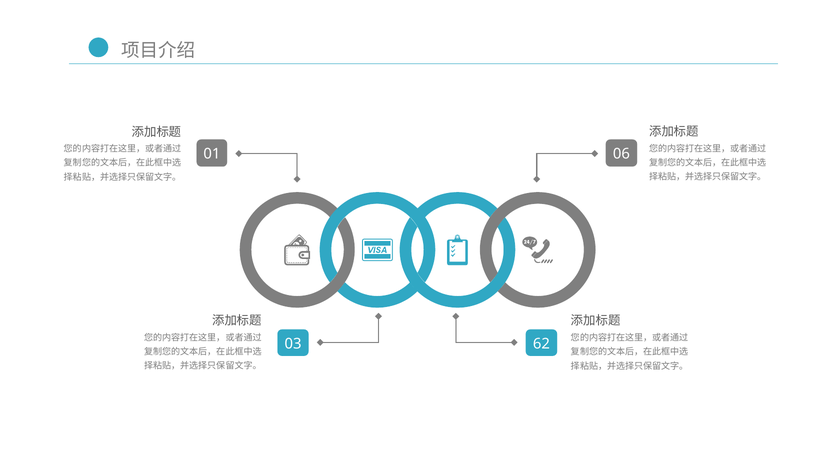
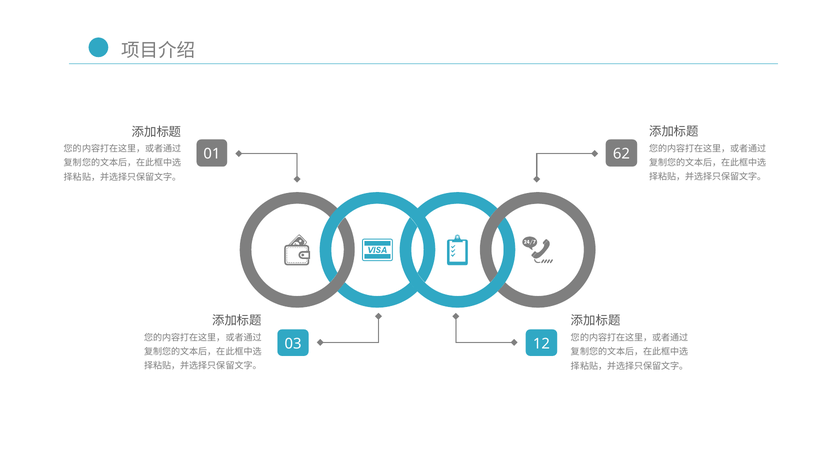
06: 06 -> 62 (621, 154)
62: 62 -> 12 (541, 344)
